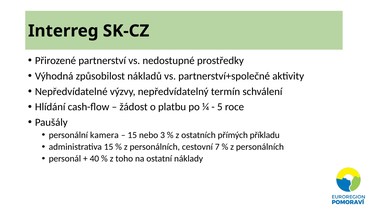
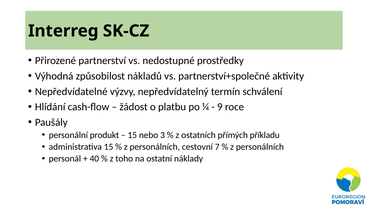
5: 5 -> 9 (220, 107)
kamera: kamera -> produkt (104, 135)
